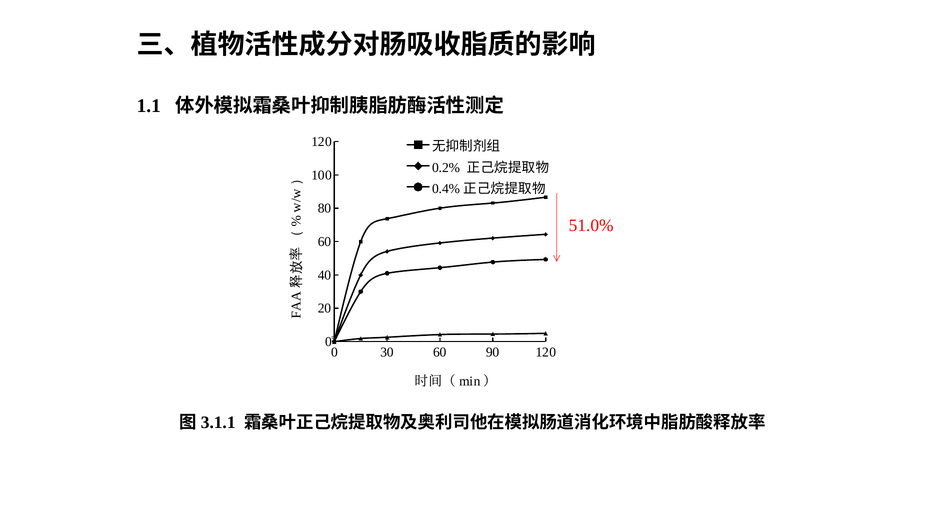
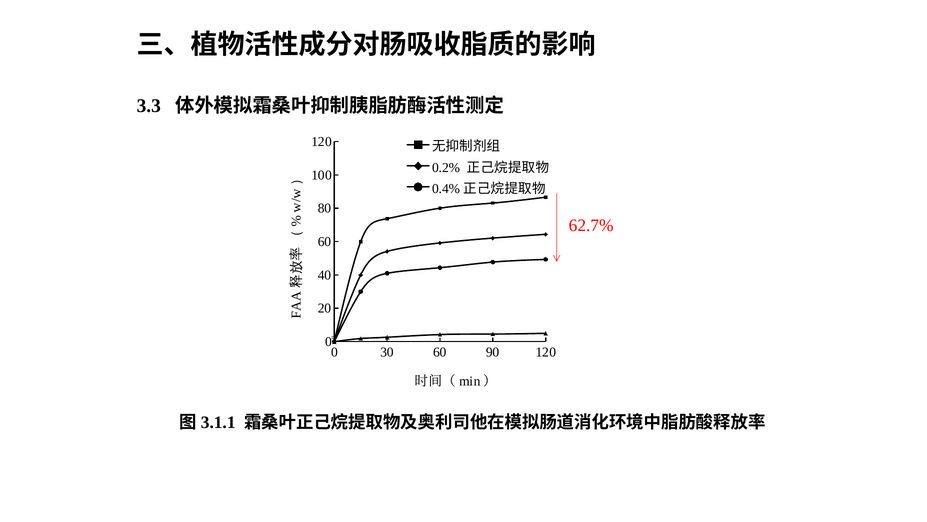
1.1: 1.1 -> 3.3 (149, 106)
51.0%: 51.0% -> 62.7% (591, 225)
